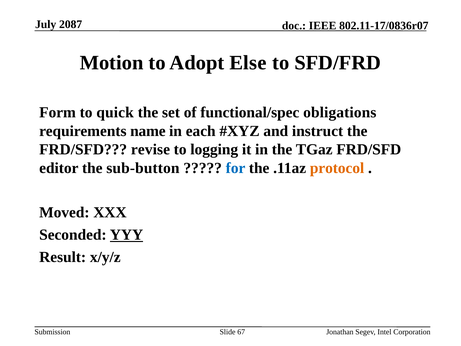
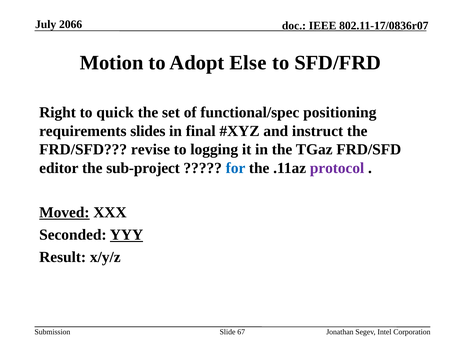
2087: 2087 -> 2066 (71, 24)
Form: Form -> Right (58, 113)
obligations: obligations -> positioning (340, 113)
name: name -> slides (148, 131)
each: each -> final (201, 131)
sub-button: sub-button -> sub-project (143, 168)
protocol colour: orange -> purple (337, 168)
Moved underline: none -> present (64, 212)
